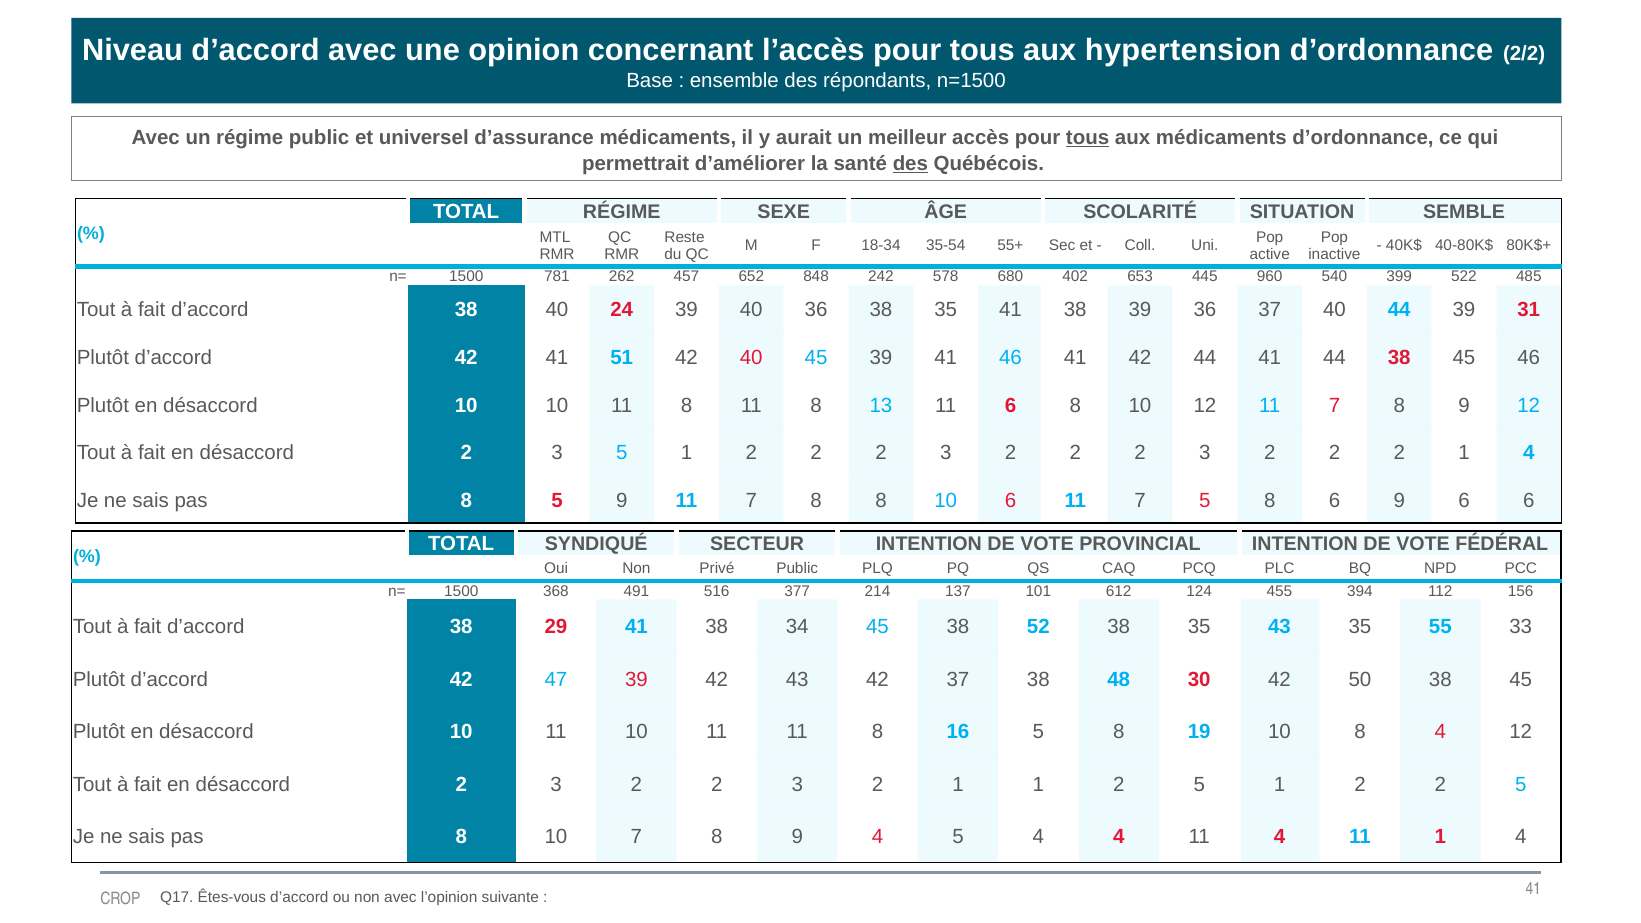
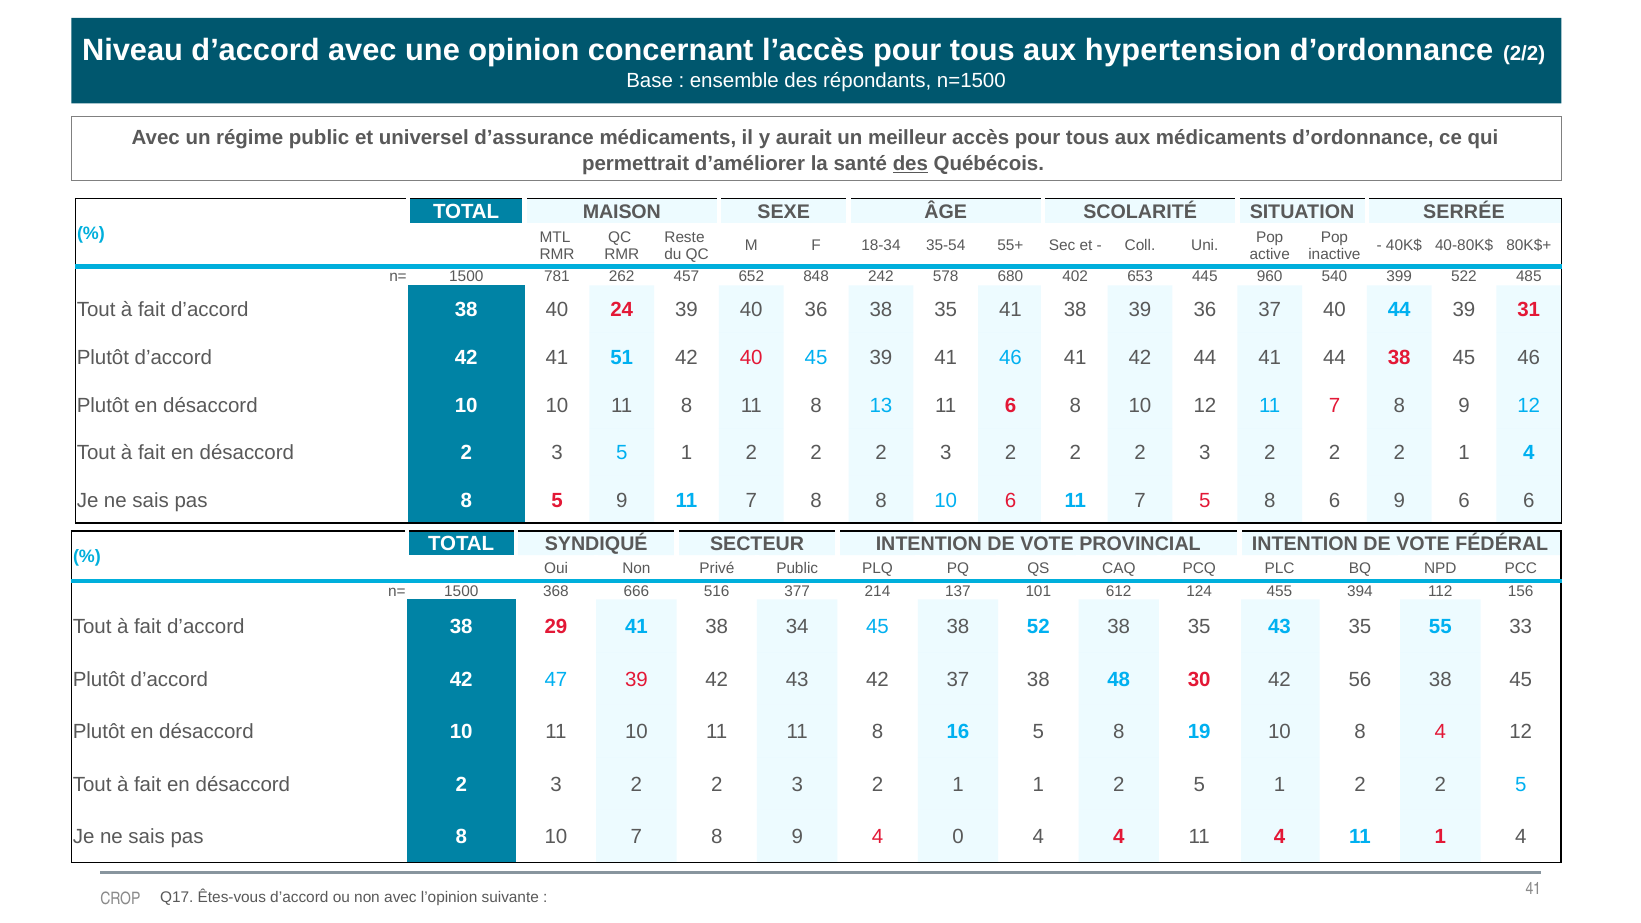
tous underline: present -> none (1088, 138)
TOTAL RÉGIME: RÉGIME -> MAISON (622, 212)
SEMBLE: SEMBLE -> SERRÉE (1464, 212)
491: 491 -> 666 (636, 591)
50: 50 -> 56 (1360, 679)
4 5: 5 -> 0 (958, 837)
